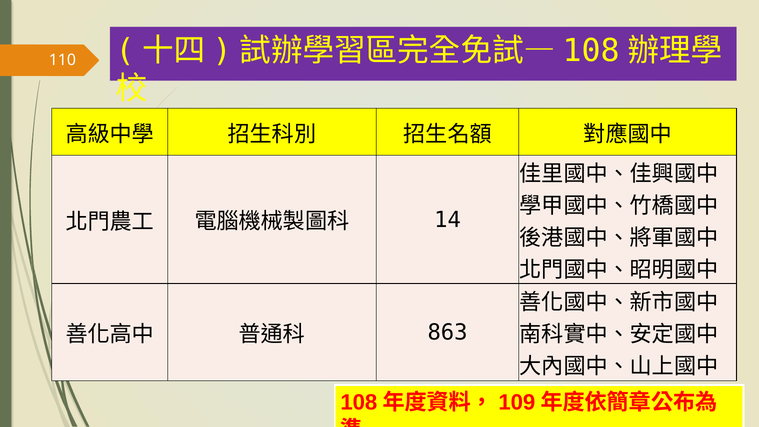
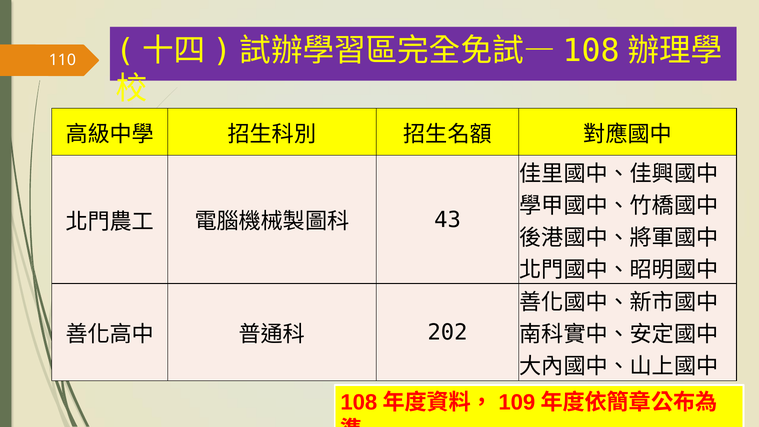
14: 14 -> 43 (448, 220)
863: 863 -> 202 (448, 333)
